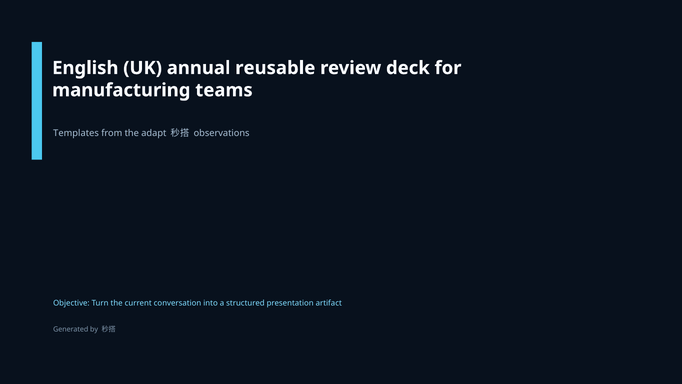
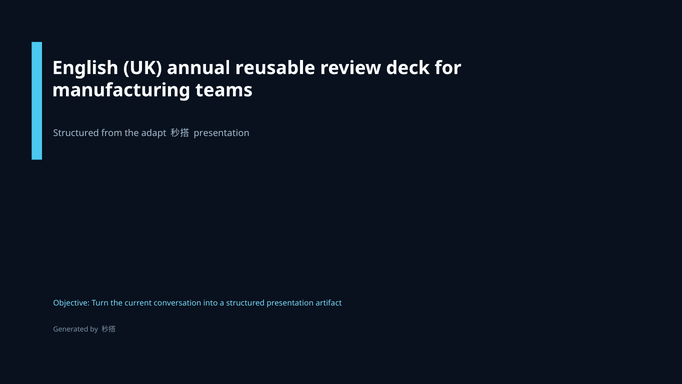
Templates: Templates -> Structured (76, 133)
observations: observations -> presentation (222, 133)
